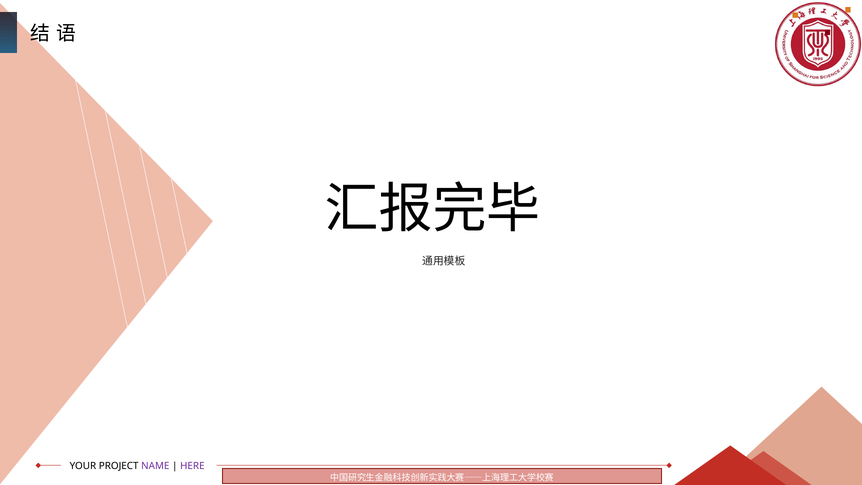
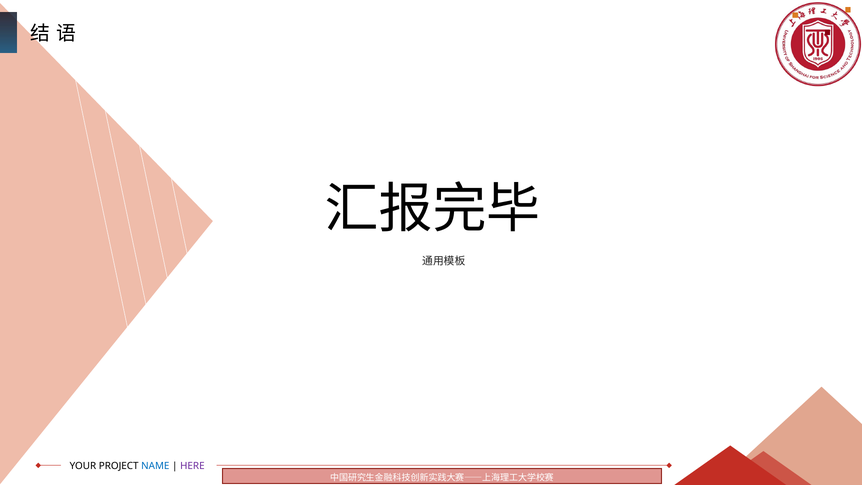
NAME colour: purple -> blue (155, 466)
